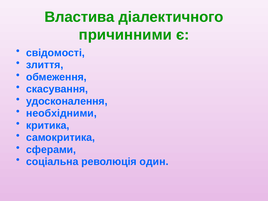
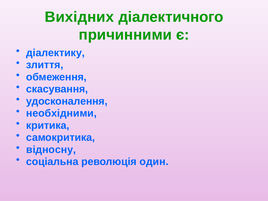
Властива: Властива -> Вихідних (79, 17)
свідомості: свідомості -> діалектику (55, 53)
сферами: сферами -> відносну (51, 150)
